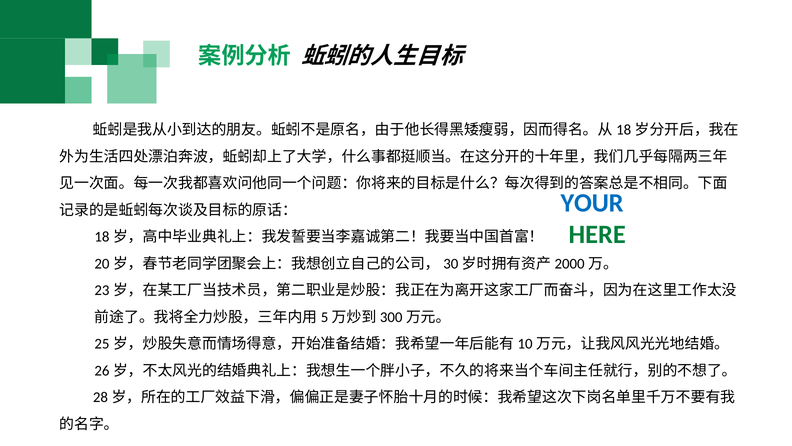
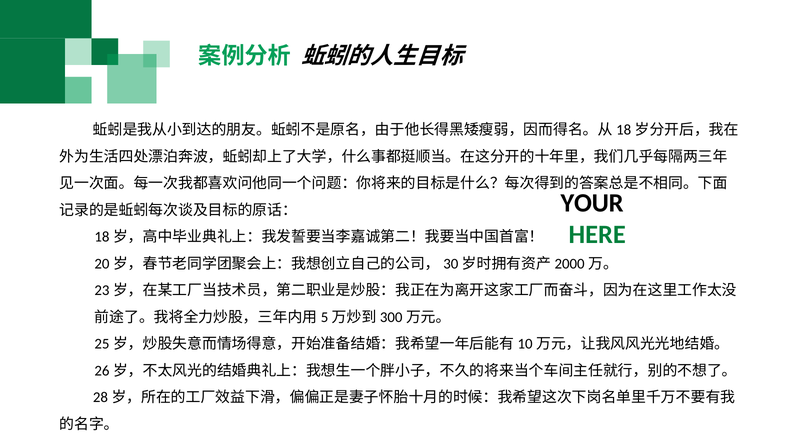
YOUR colour: blue -> black (592, 203)
